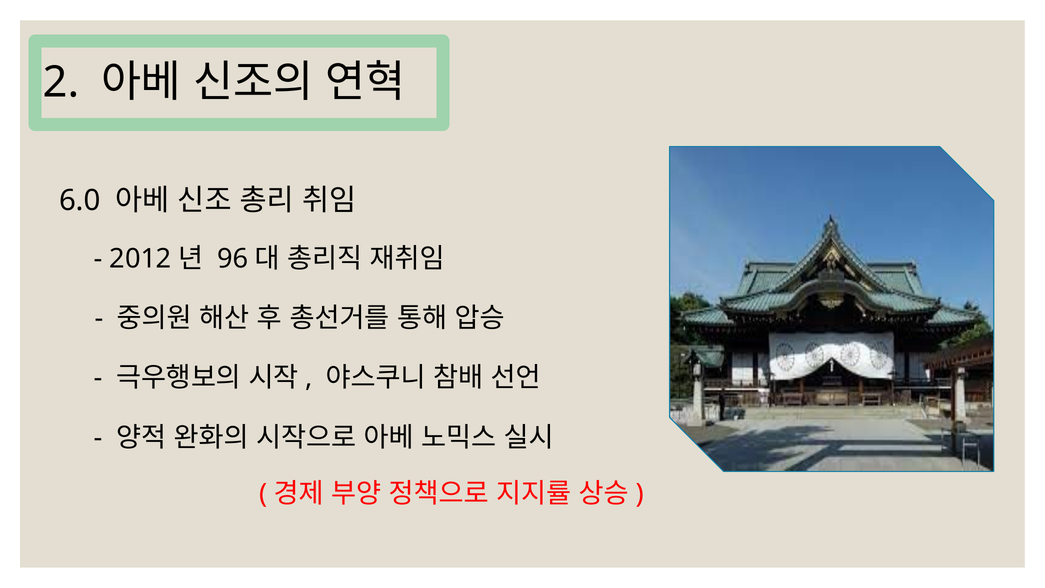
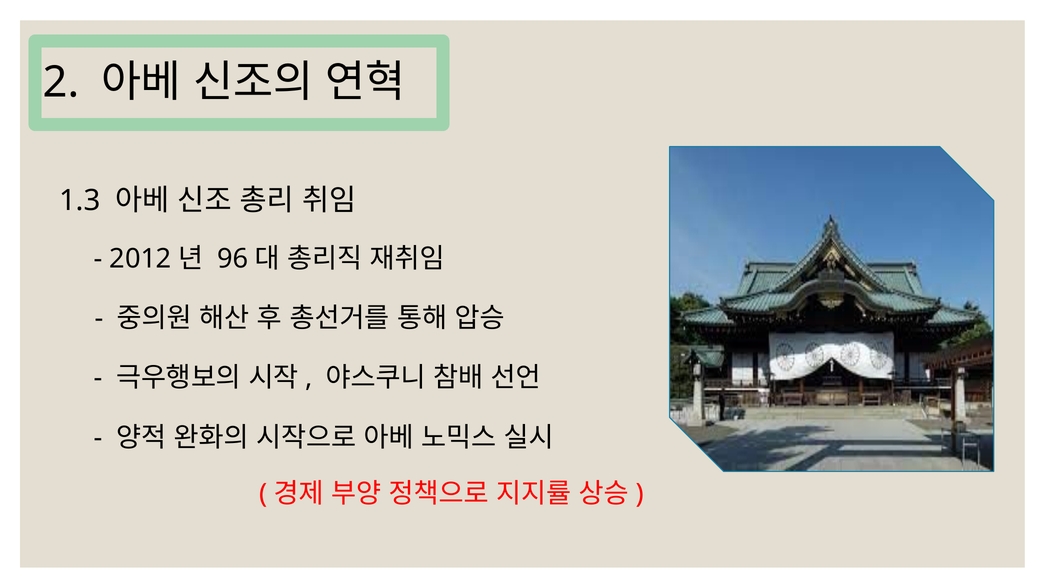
6.0: 6.0 -> 1.3 (80, 200)
